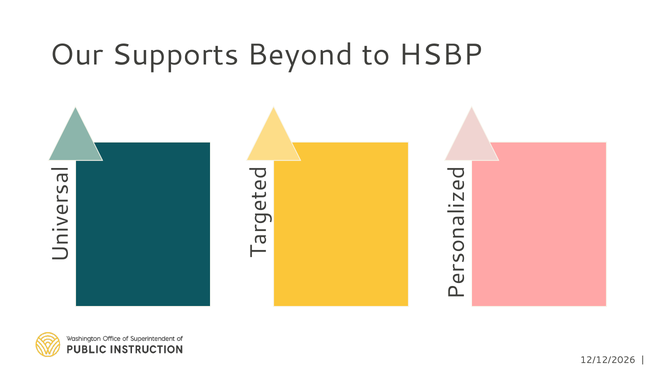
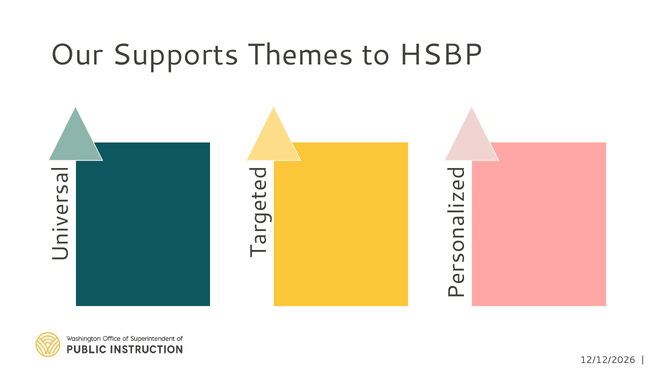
Beyond: Beyond -> Themes (301, 55)
